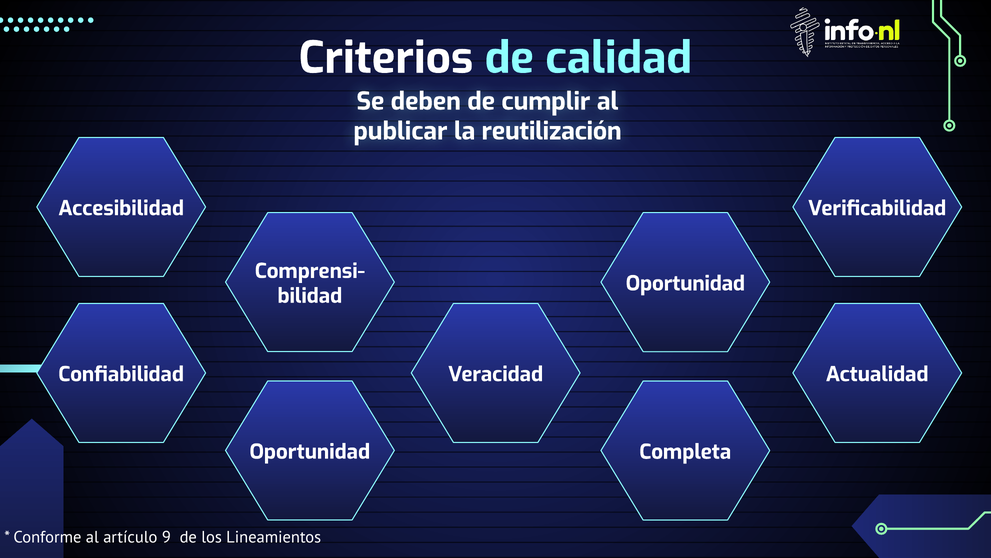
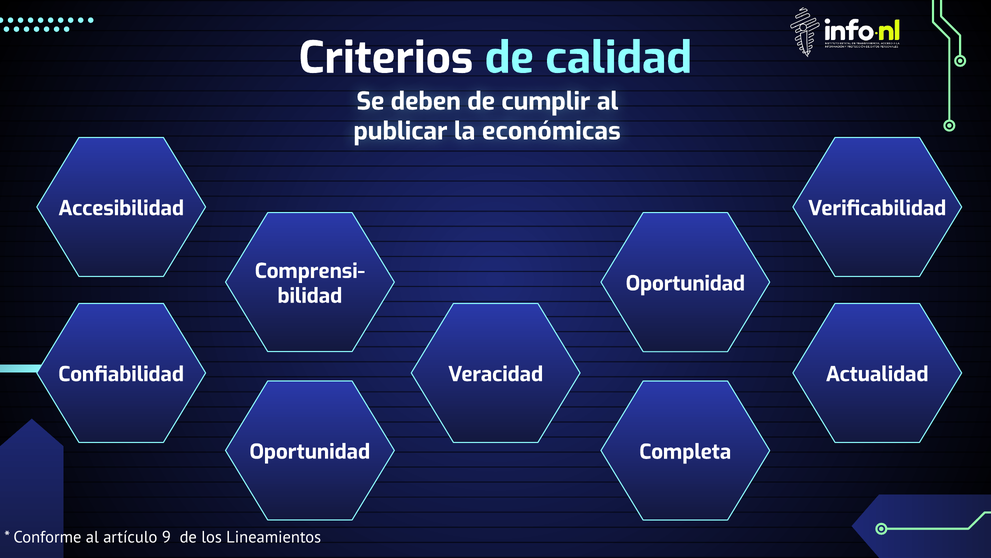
reutilización: reutilización -> económicas (551, 131)
